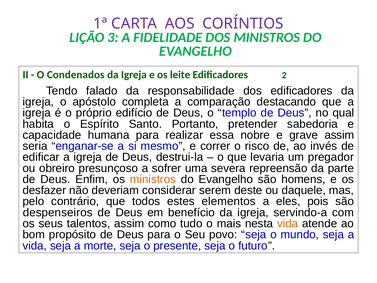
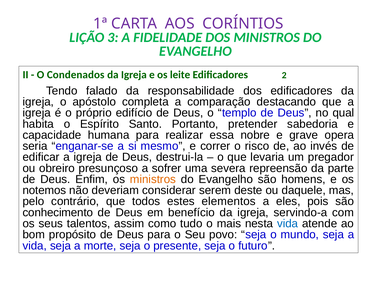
grave assim: assim -> opera (339, 135)
desfazer: desfazer -> notemos (44, 190)
despenseiros: despenseiros -> conhecimento (58, 212)
vida colour: orange -> blue (288, 223)
